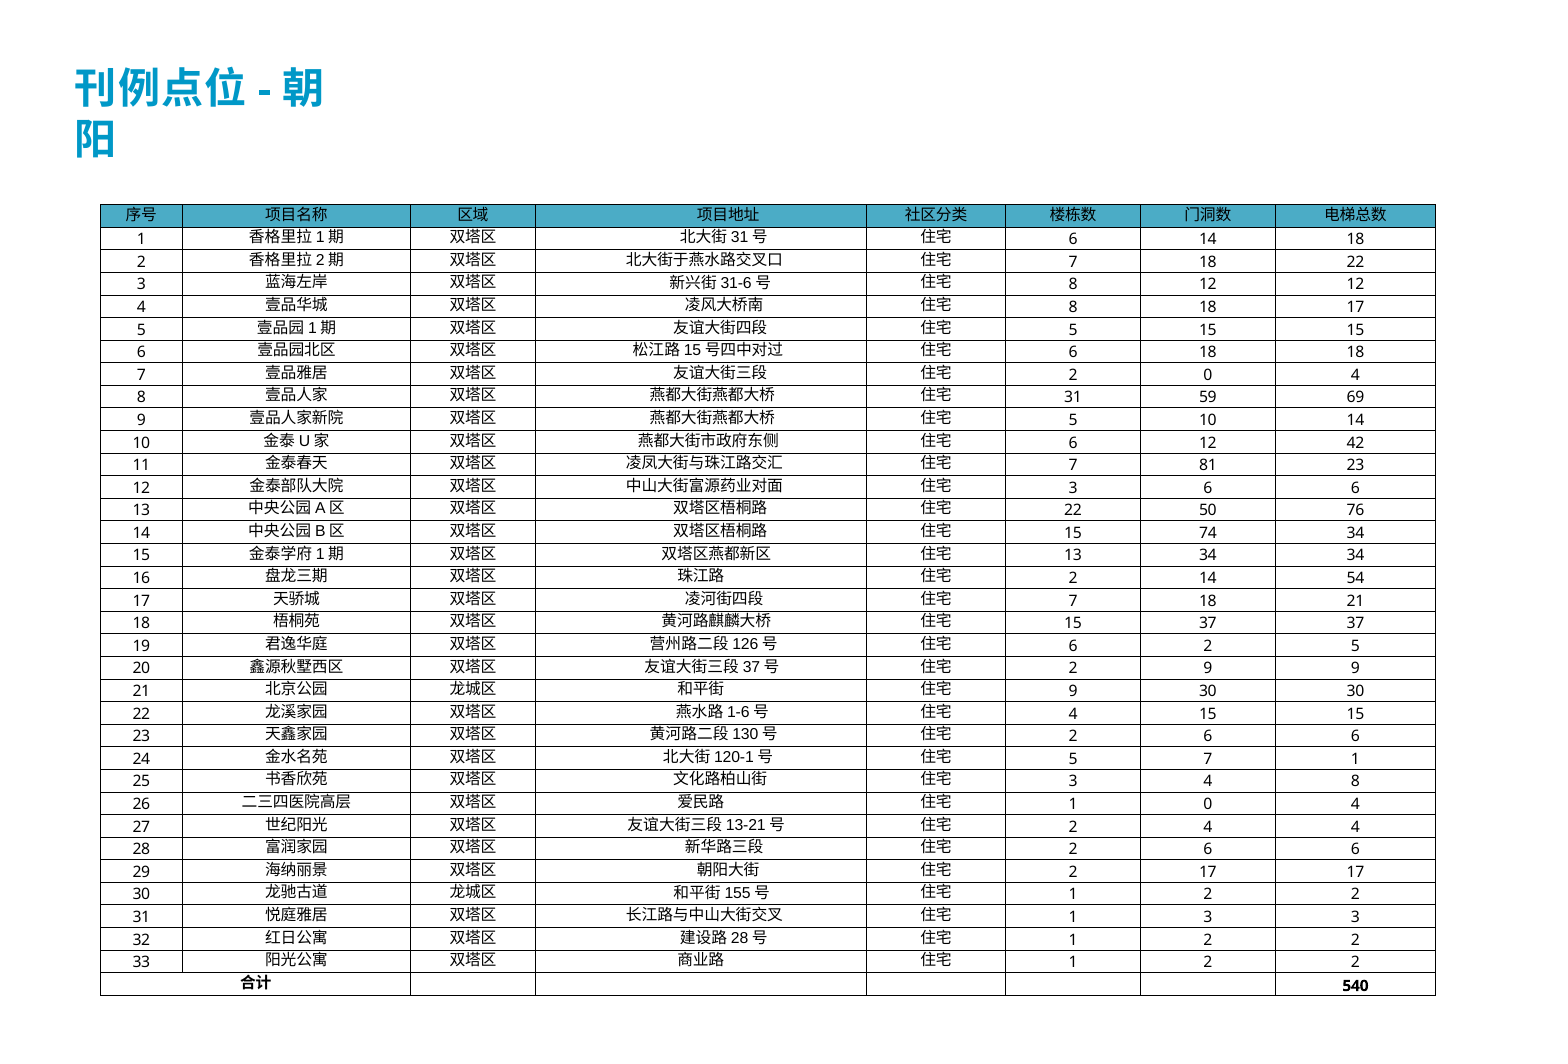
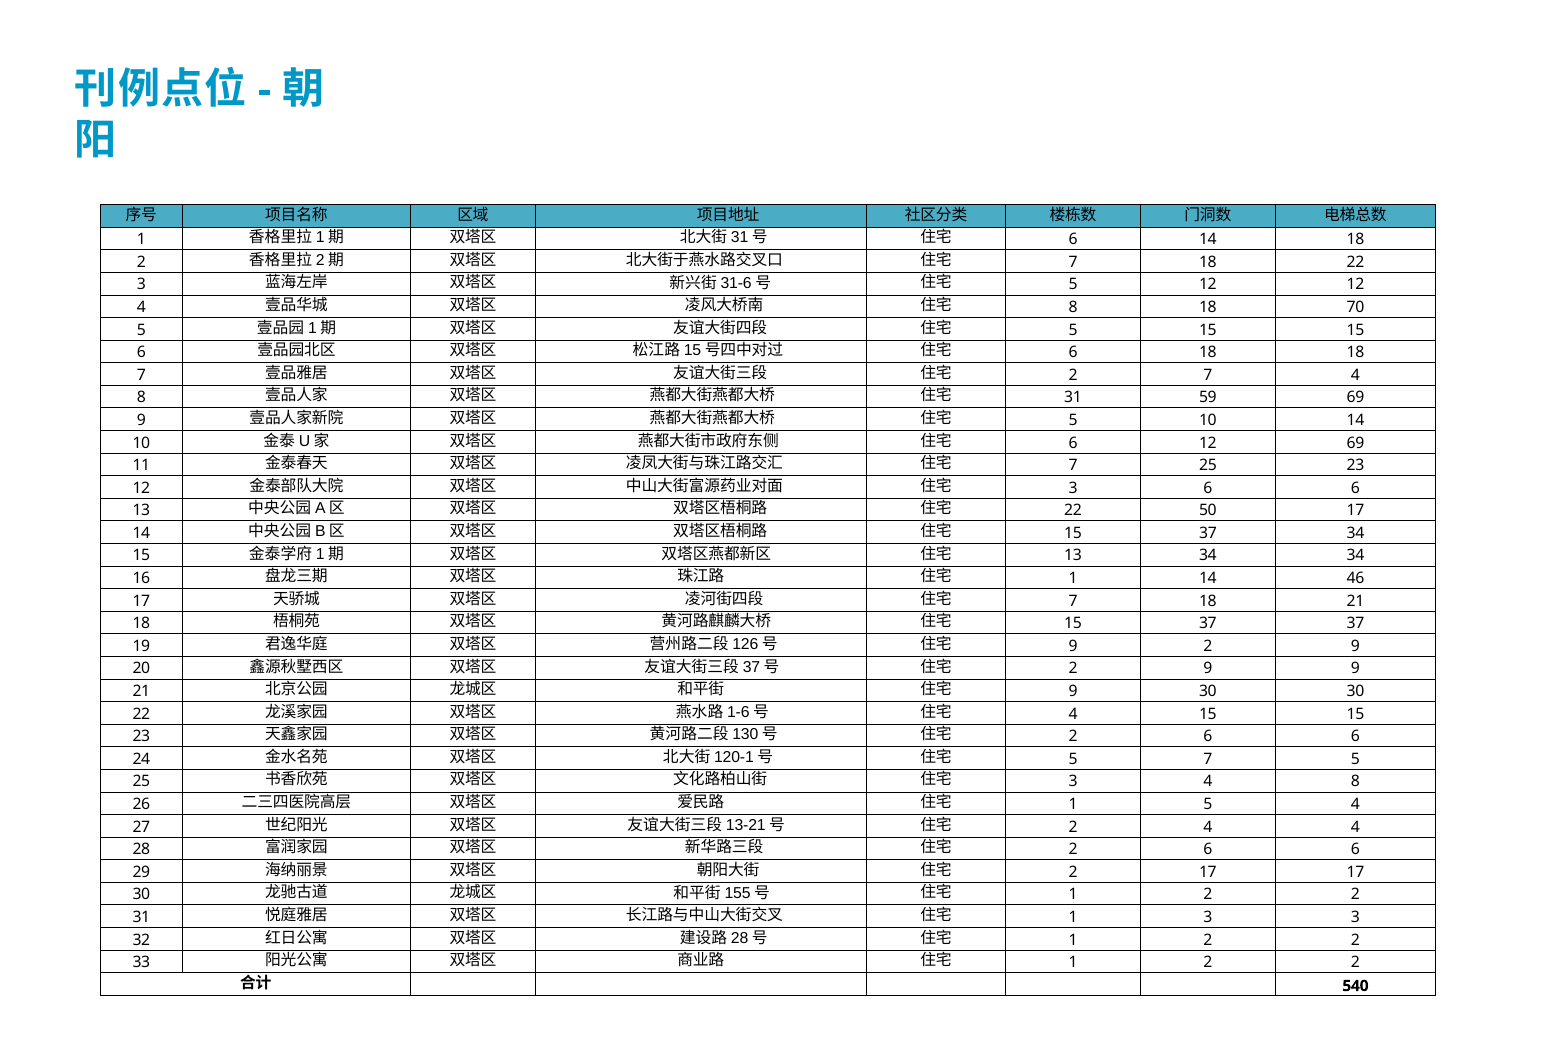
8: 8 -> 5 (1073, 285)
18 17: 17 -> 70 (1356, 307)
2 0: 0 -> 7 (1208, 375)
12 42: 42 -> 69 (1356, 443)
7 81: 81 -> 25 (1208, 465)
50 76: 76 -> 17 (1356, 511)
74: 74 -> 37 (1208, 533)
2: 2 -> 1 (1073, 578)
54: 54 -> 46 (1356, 578)
6: 6 -> 9 (1073, 646)
5: 5 -> 9 (1355, 646)
7 1: 1 -> 5 (1355, 759)
1 0: 0 -> 5 (1208, 804)
